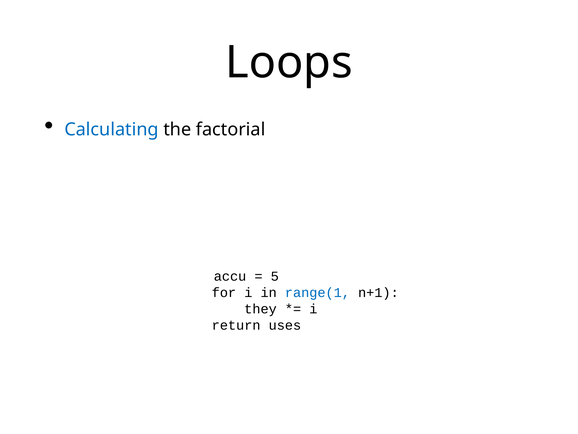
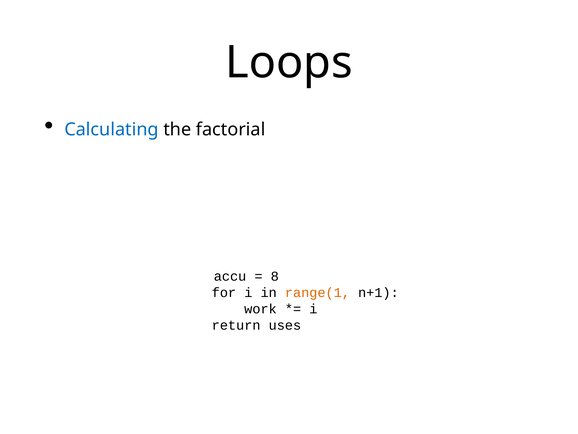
5: 5 -> 8 (275, 276)
range(1 colour: blue -> orange (317, 292)
they: they -> work (261, 309)
